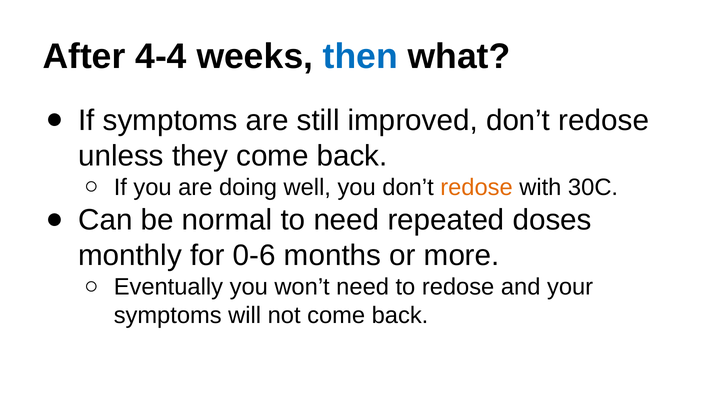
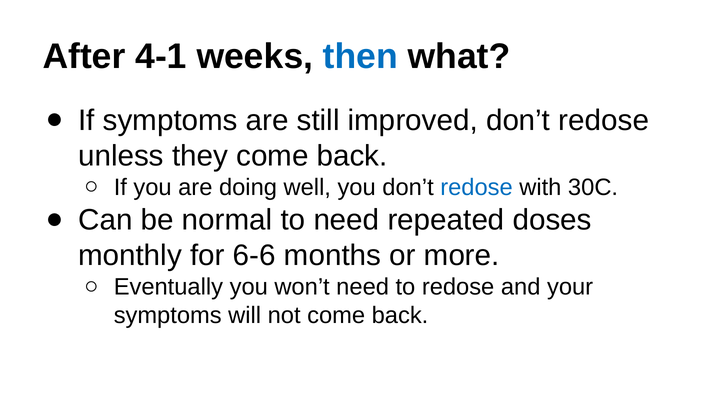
4-4: 4-4 -> 4-1 (161, 57)
redose colour: orange -> blue (477, 187)
0-6: 0-6 -> 6-6 (254, 255)
